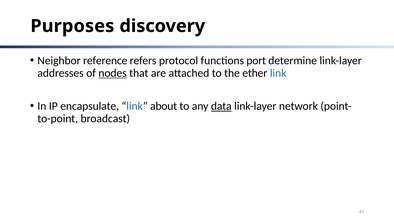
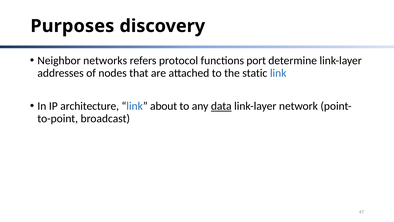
reference: reference -> networks (105, 60)
nodes underline: present -> none (113, 73)
ether: ether -> static (255, 73)
encapsulate: encapsulate -> architecture (90, 106)
